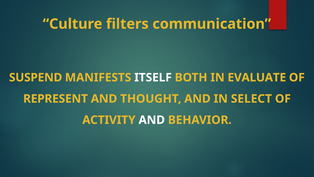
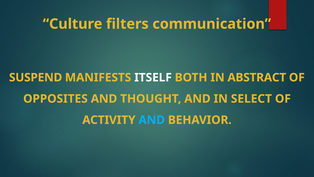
EVALUATE: EVALUATE -> ABSTRACT (257, 77)
REPRESENT: REPRESENT -> OPPOSITES (55, 99)
AND colour: white -> light blue (152, 120)
